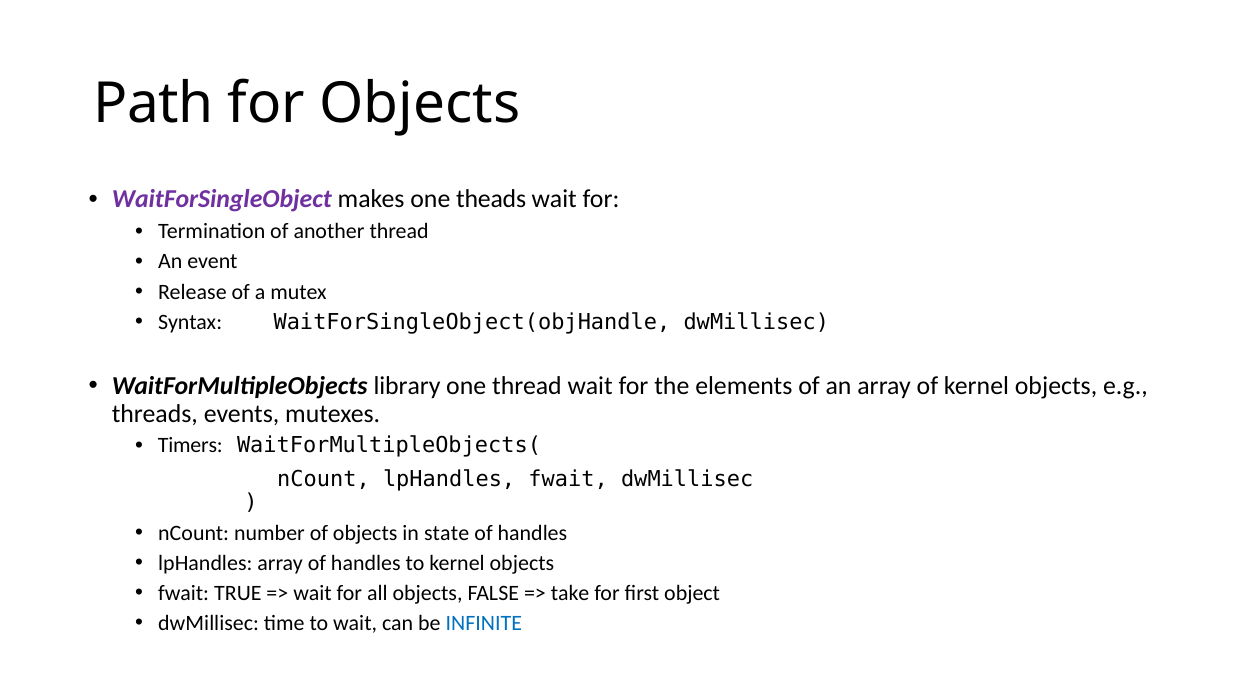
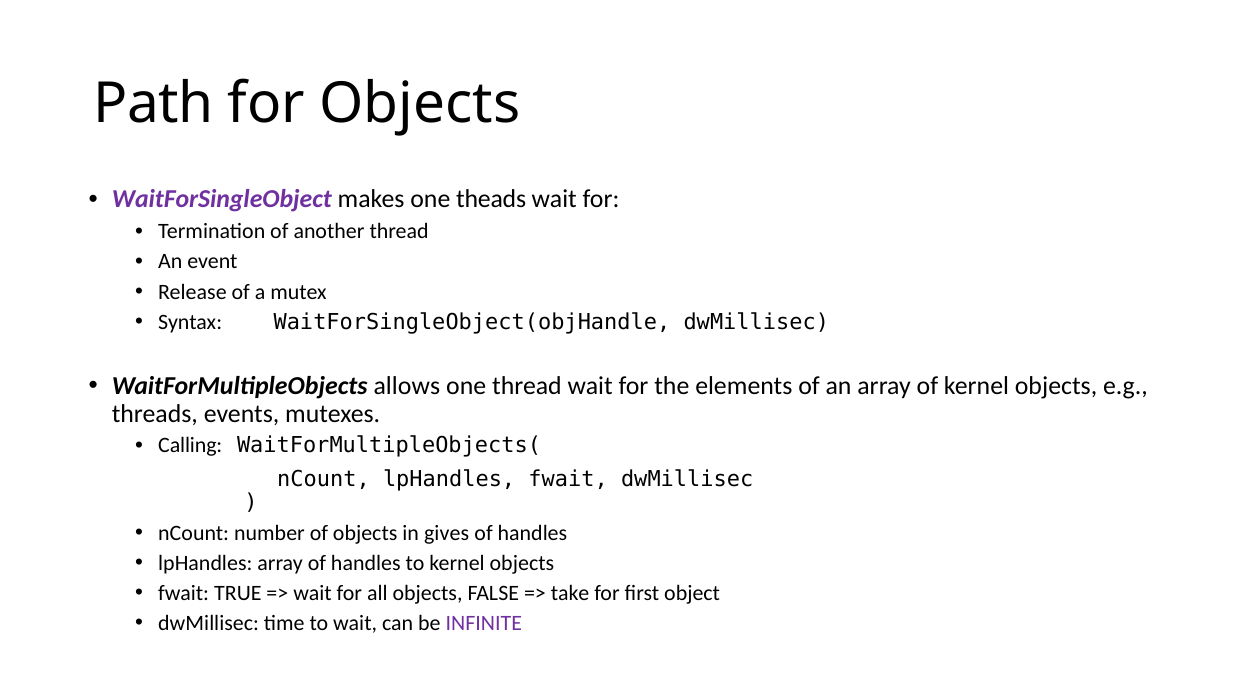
library: library -> allows (407, 386)
Timers: Timers -> Calling (190, 446)
state: state -> gives (447, 533)
INFINITE colour: blue -> purple (484, 624)
